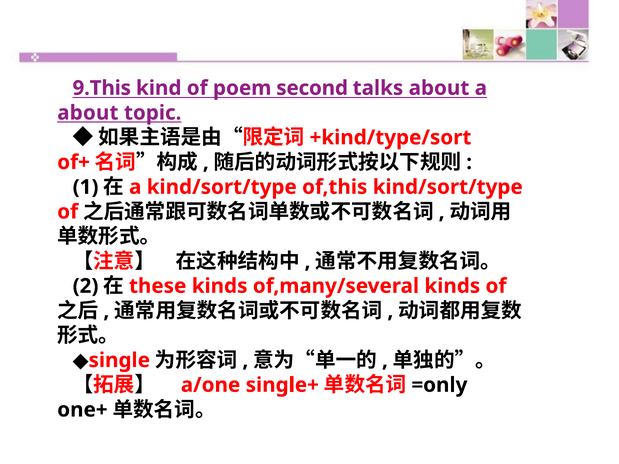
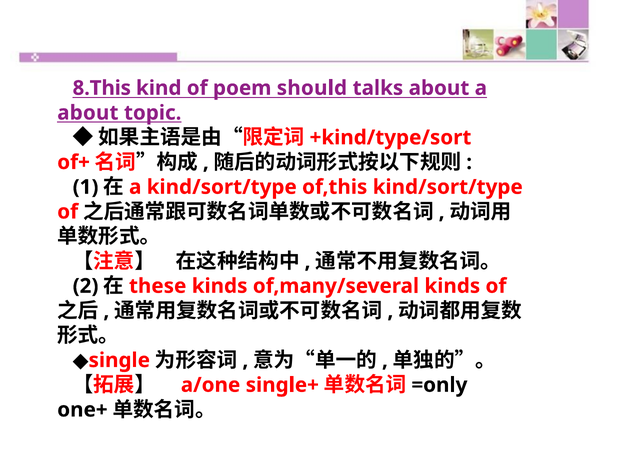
9.This: 9.This -> 8.This (102, 88)
second: second -> should (312, 88)
